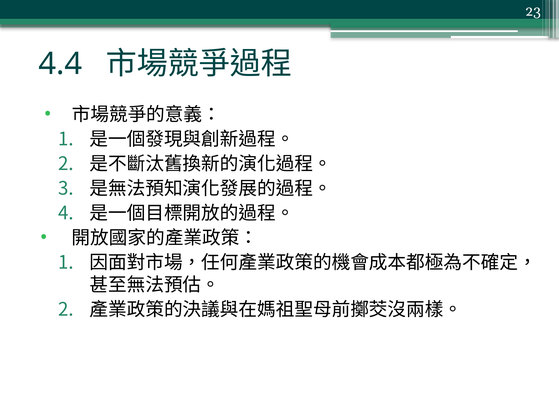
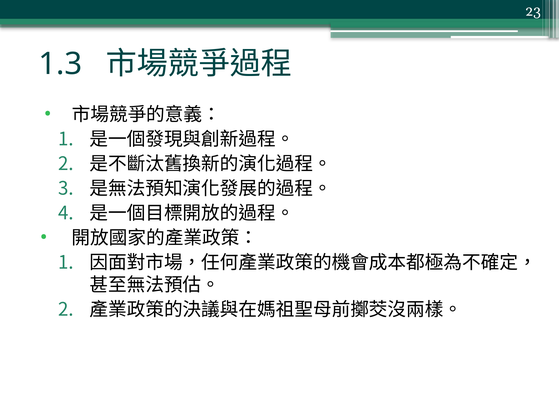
4.4: 4.4 -> 1.3 (60, 64)
